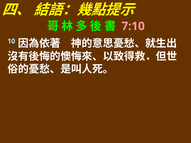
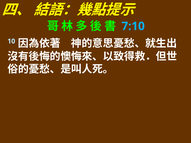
7:10 colour: pink -> light blue (133, 26)
